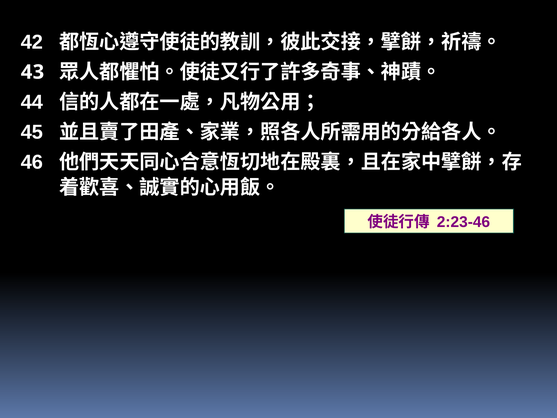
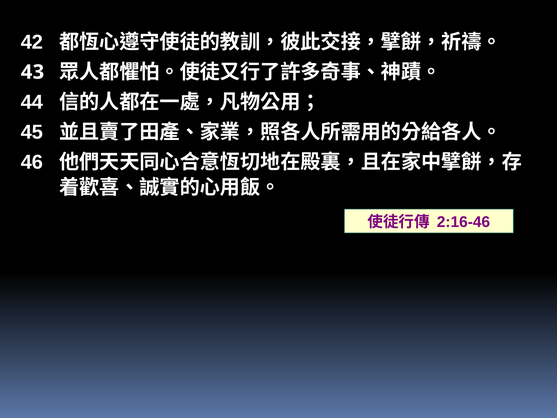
2:23-46: 2:23-46 -> 2:16-46 (463, 222)
